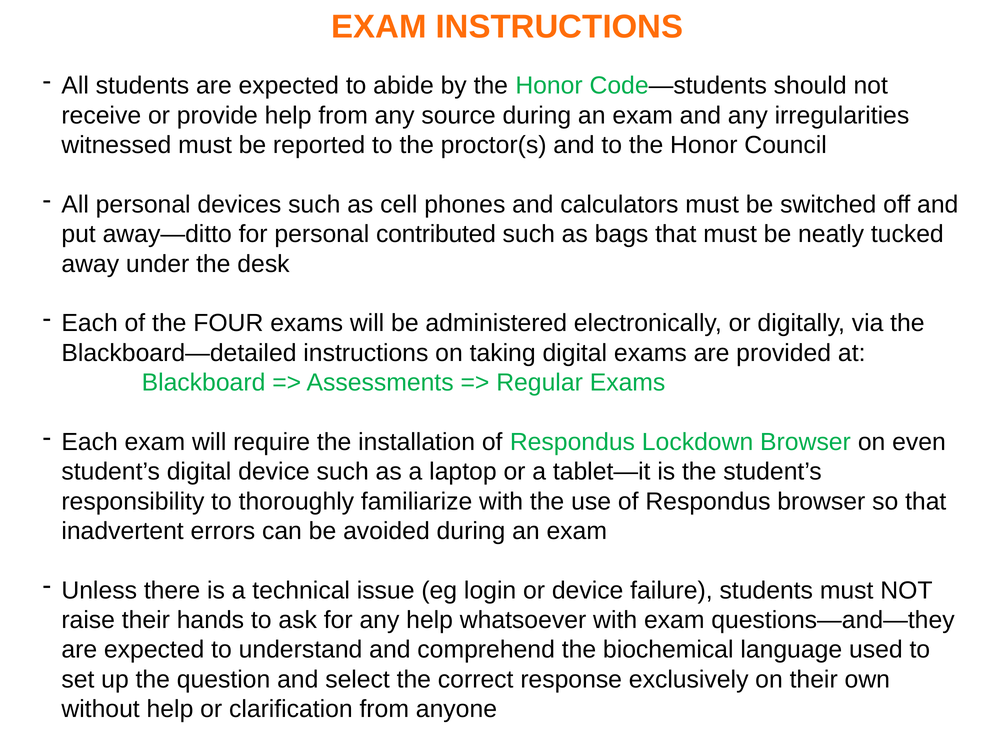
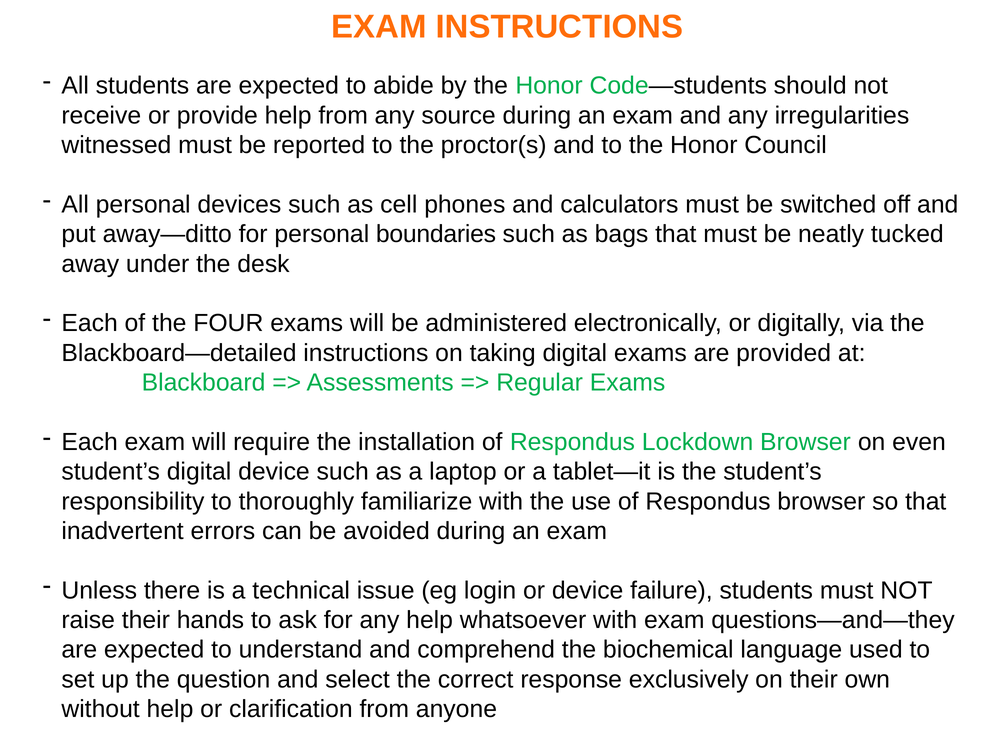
contributed: contributed -> boundaries (436, 234)
